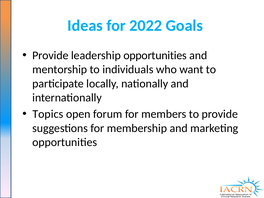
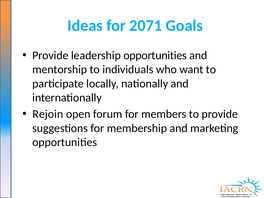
2022: 2022 -> 2071 (146, 26)
Topics: Topics -> Rejoin (48, 114)
